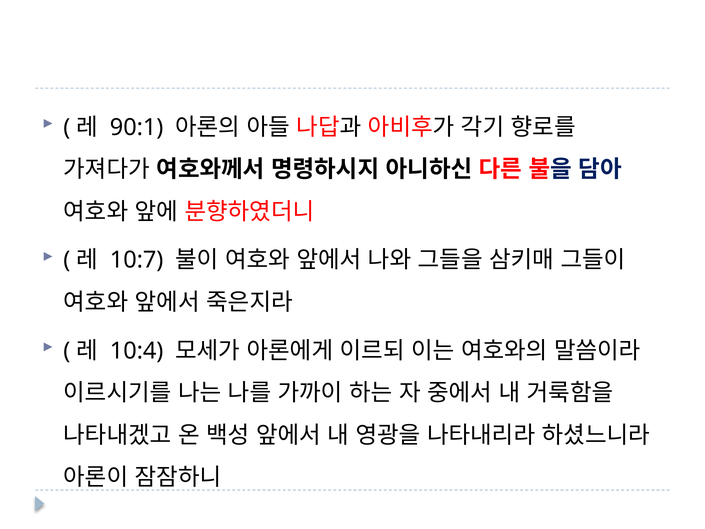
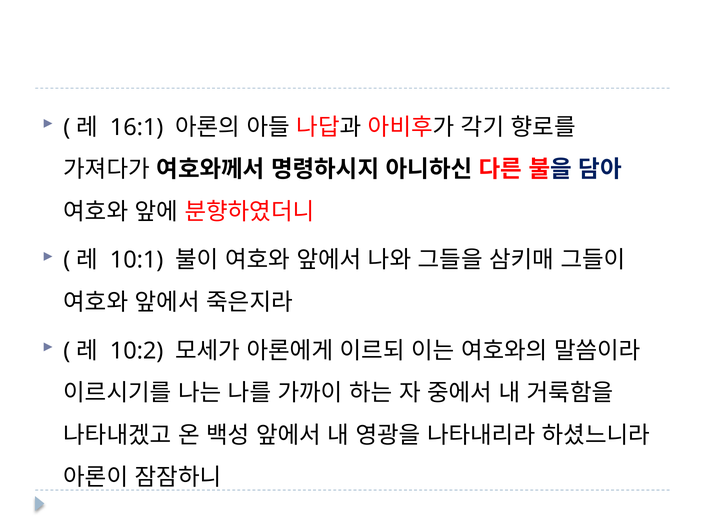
90:1: 90:1 -> 16:1 (137, 127)
10:7: 10:7 -> 10:1 (137, 260)
10:4: 10:4 -> 10:2 (137, 351)
